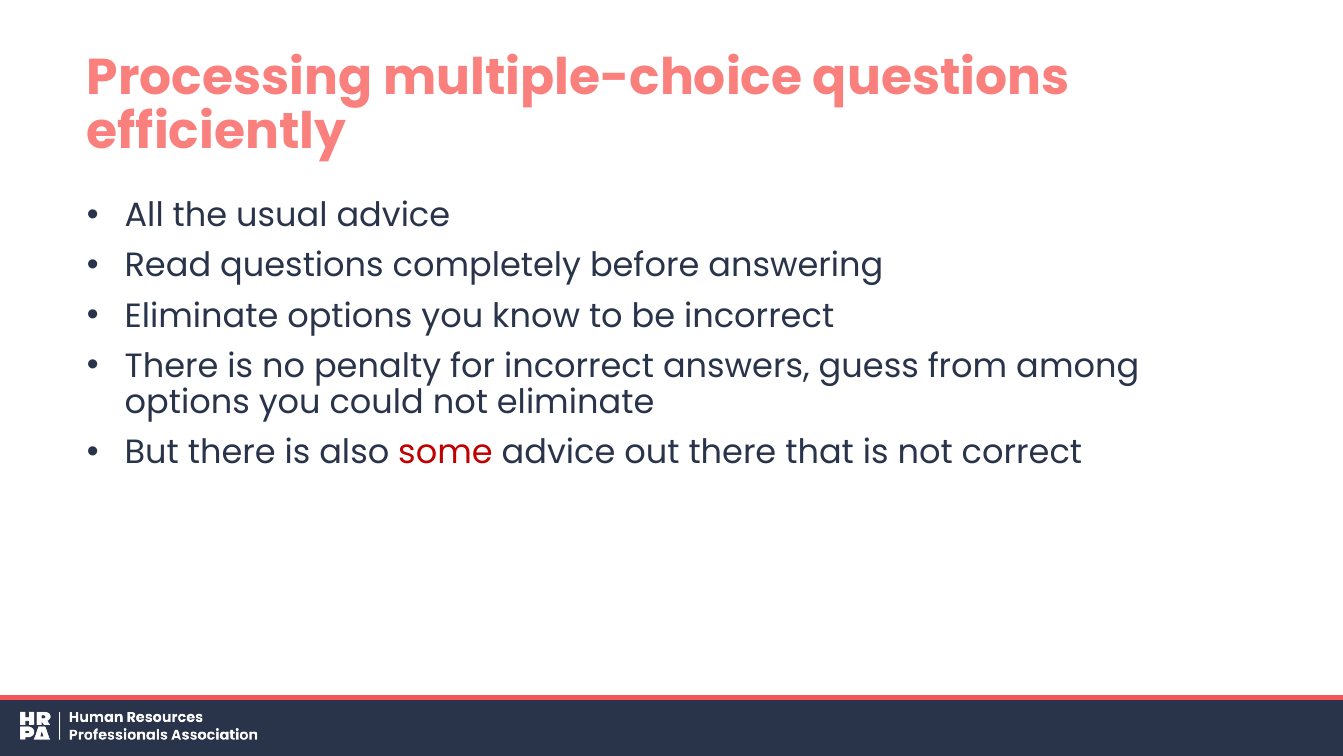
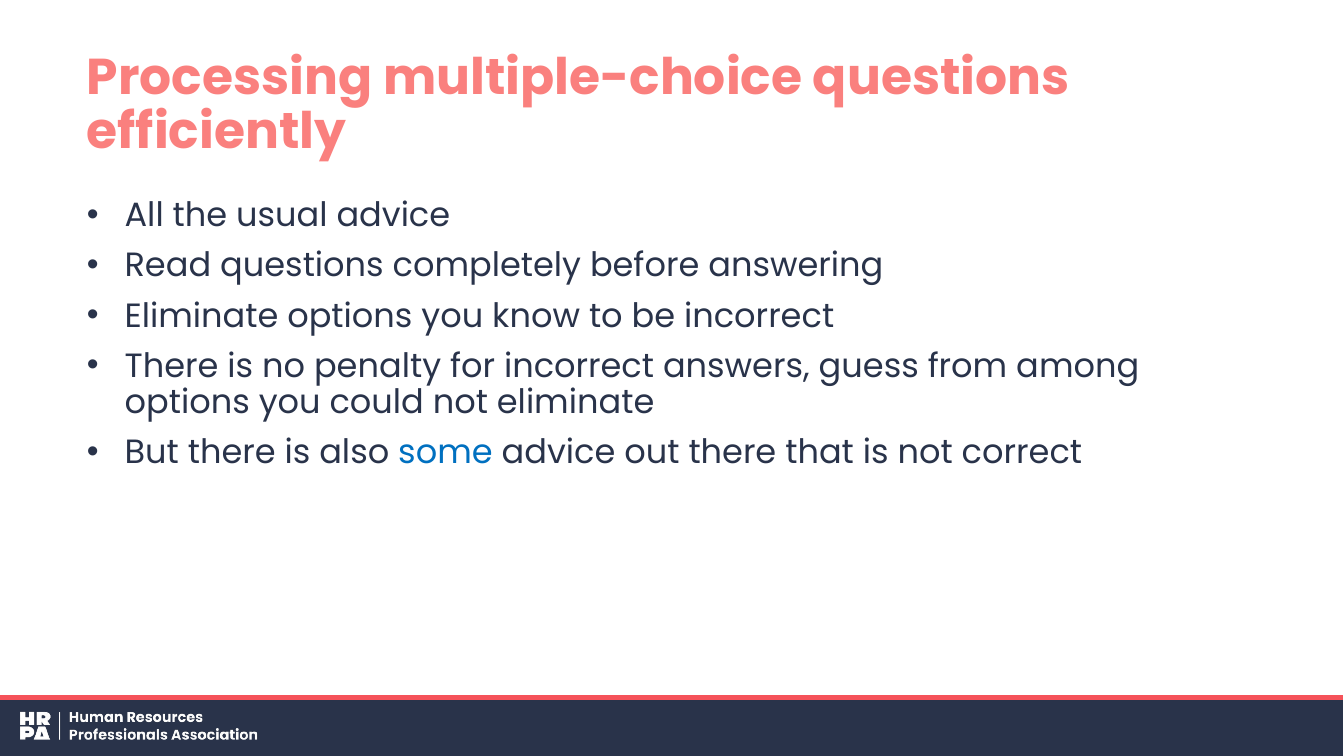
some colour: red -> blue (445, 452)
